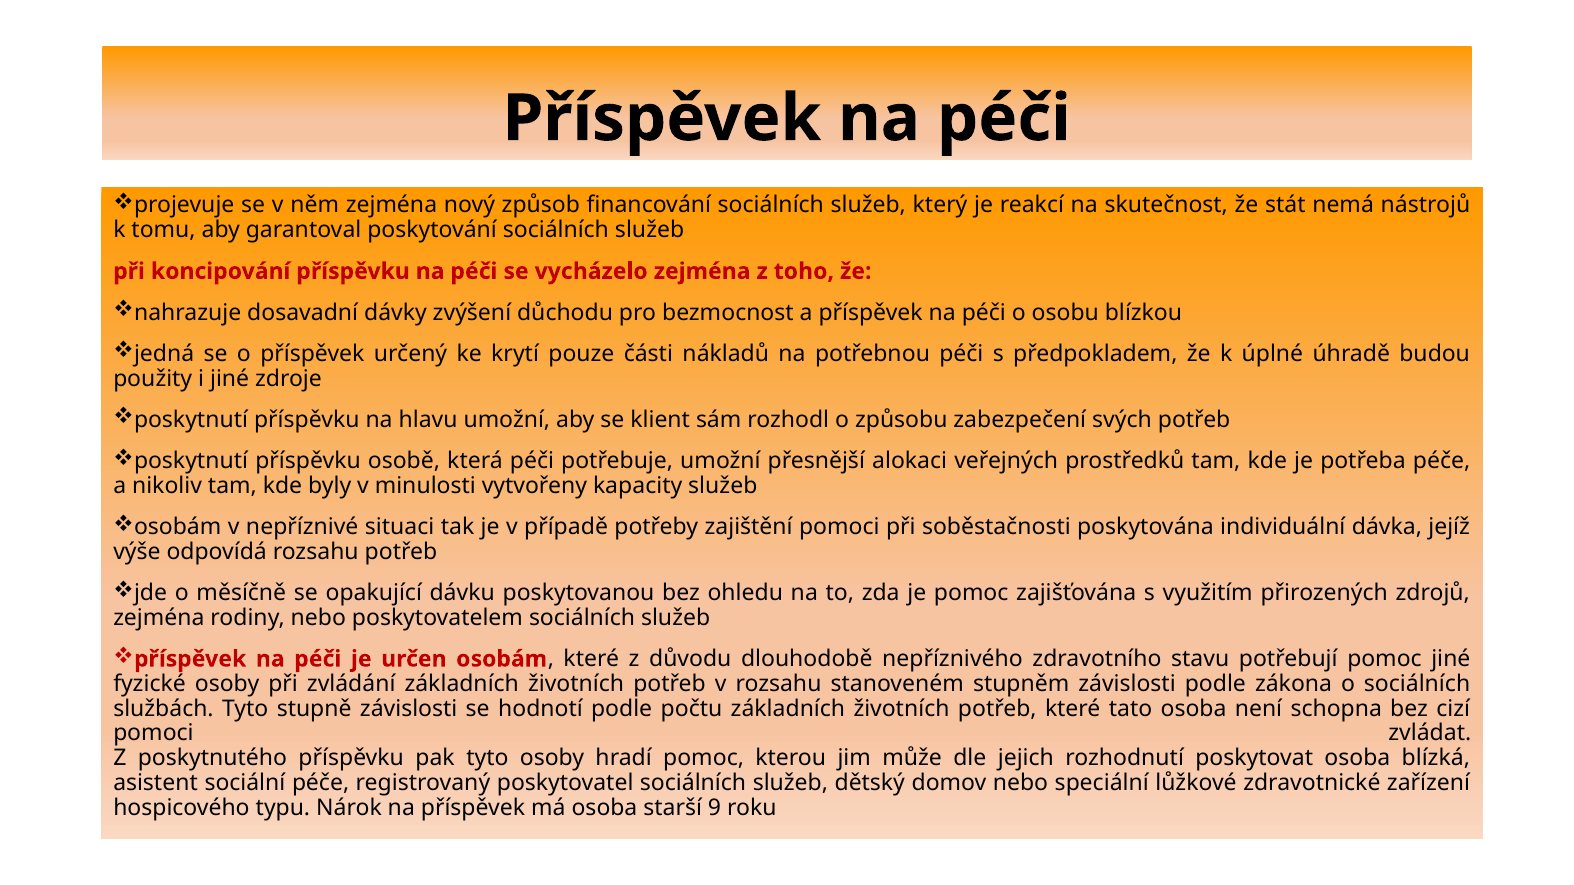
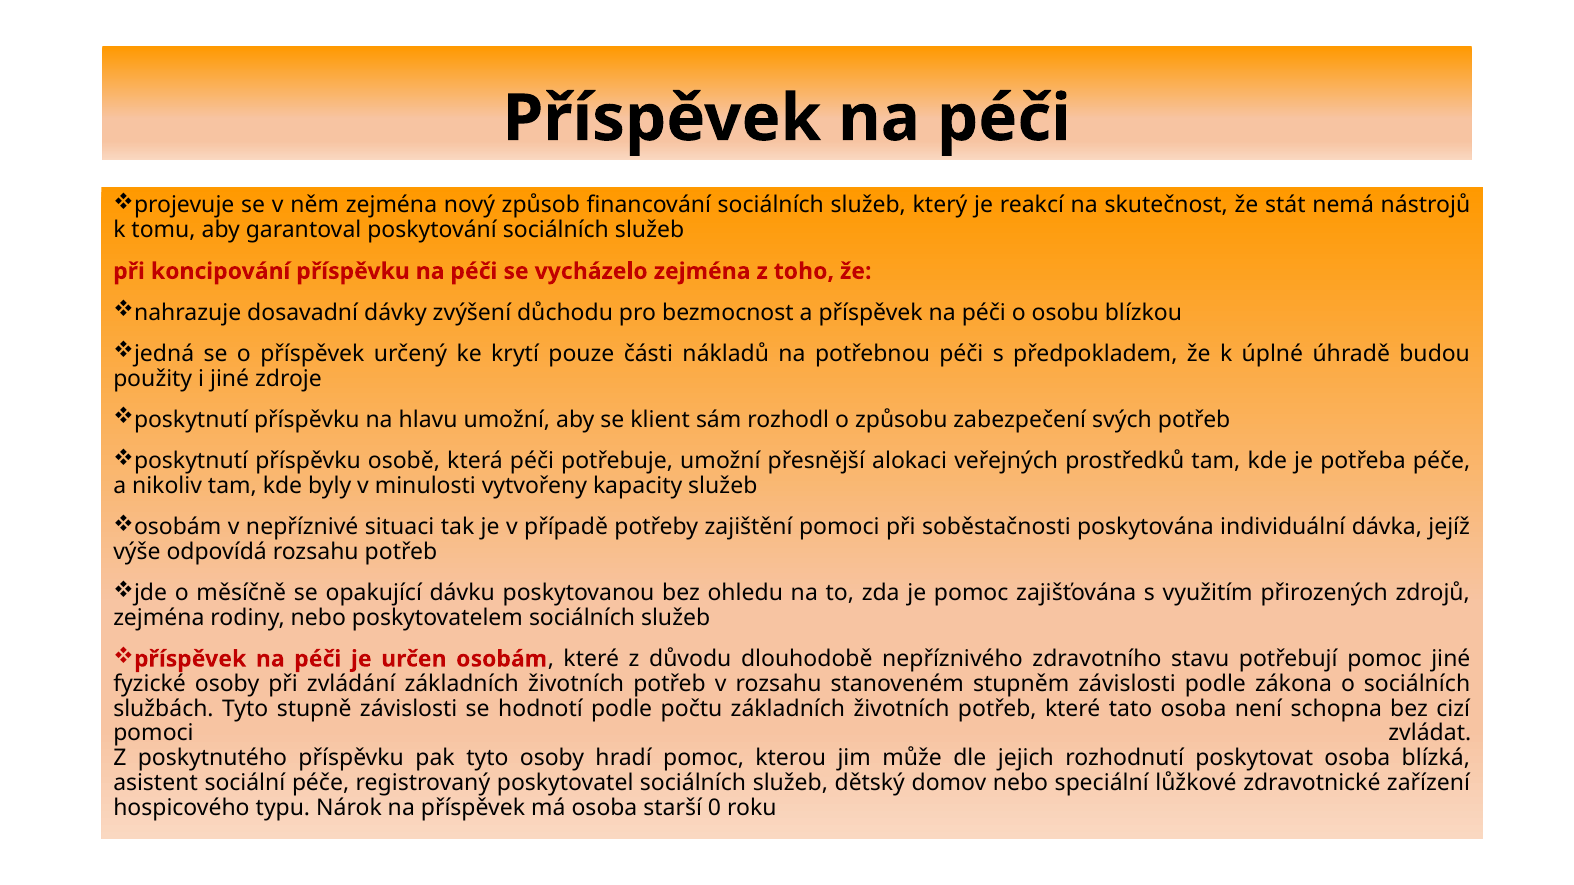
9: 9 -> 0 (715, 808)
